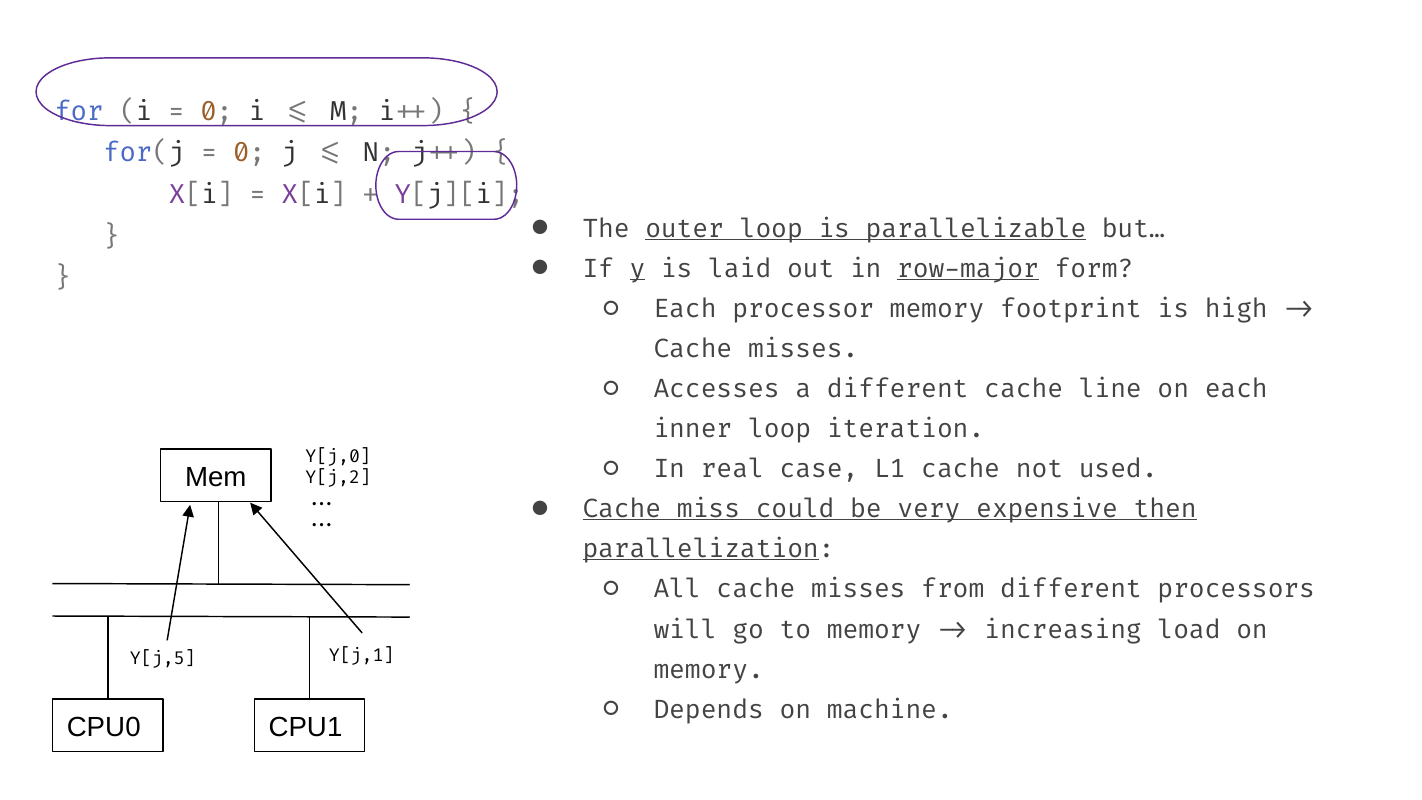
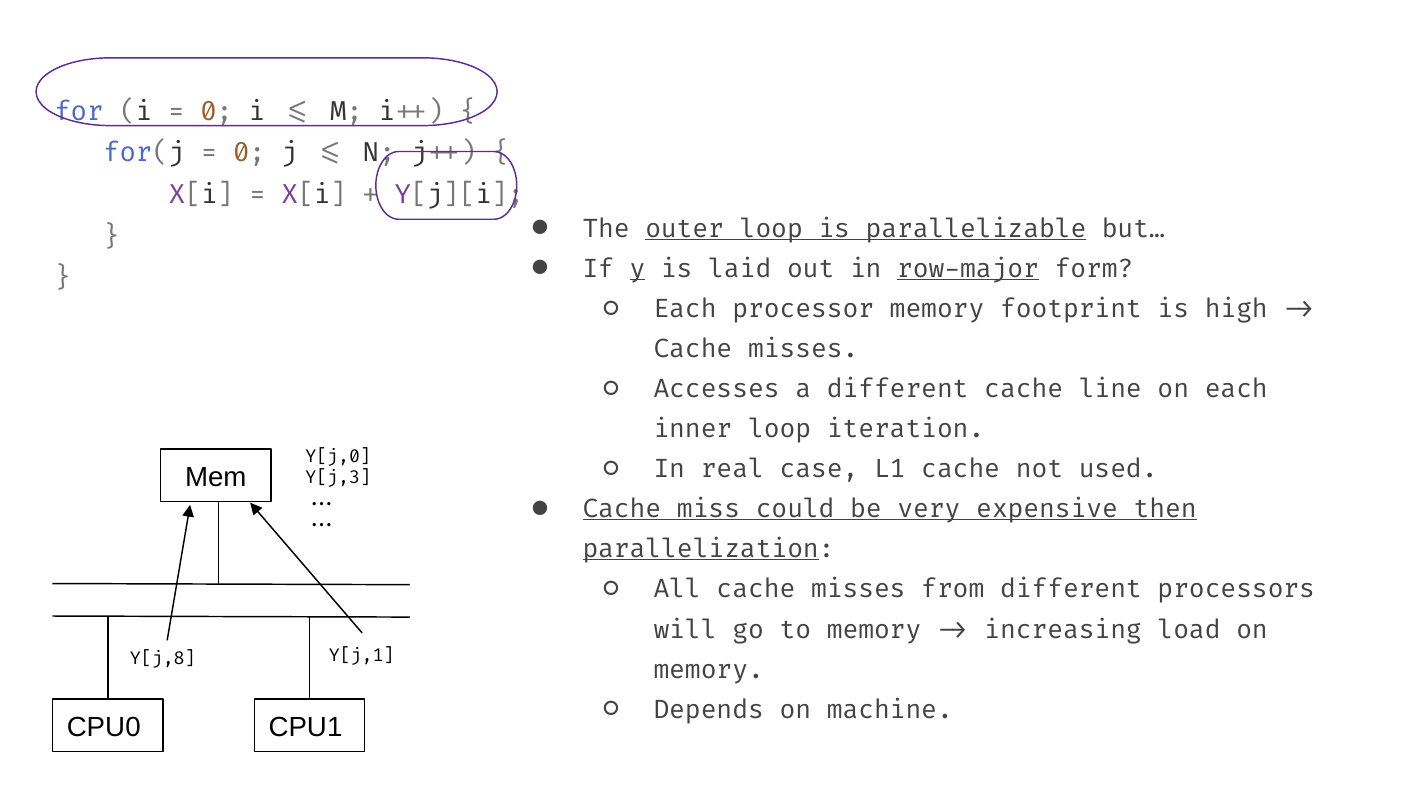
Y[j,2: Y[j,2 -> Y[j,3 (338, 478)
Y[j,5: Y[j,5 -> Y[j,8 (163, 659)
